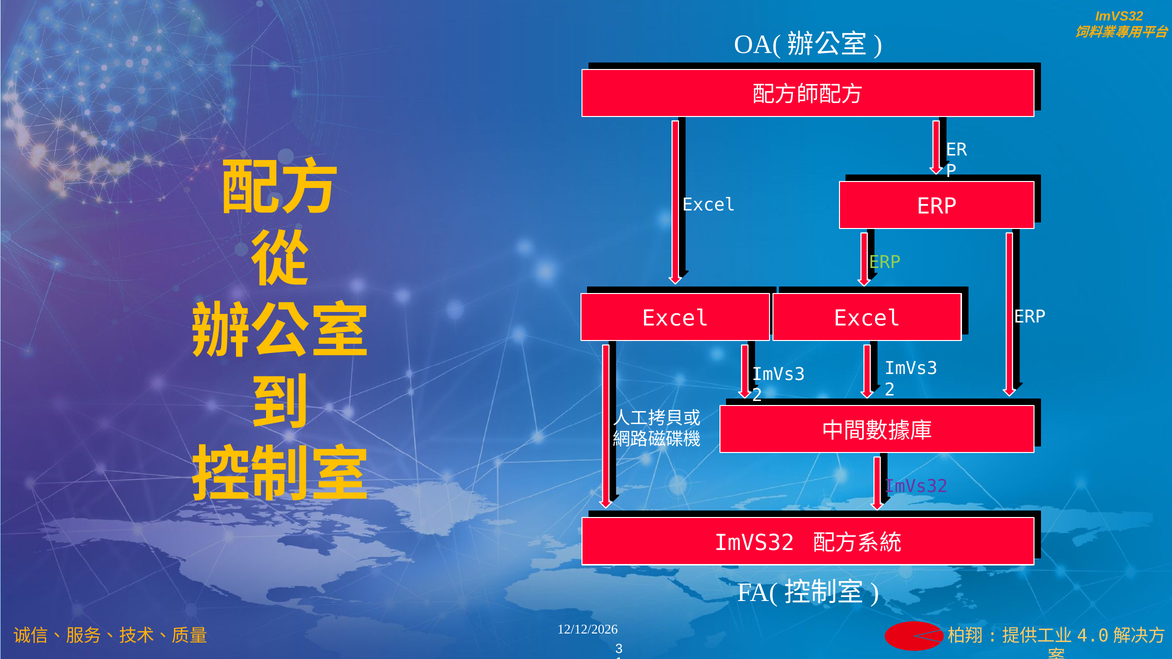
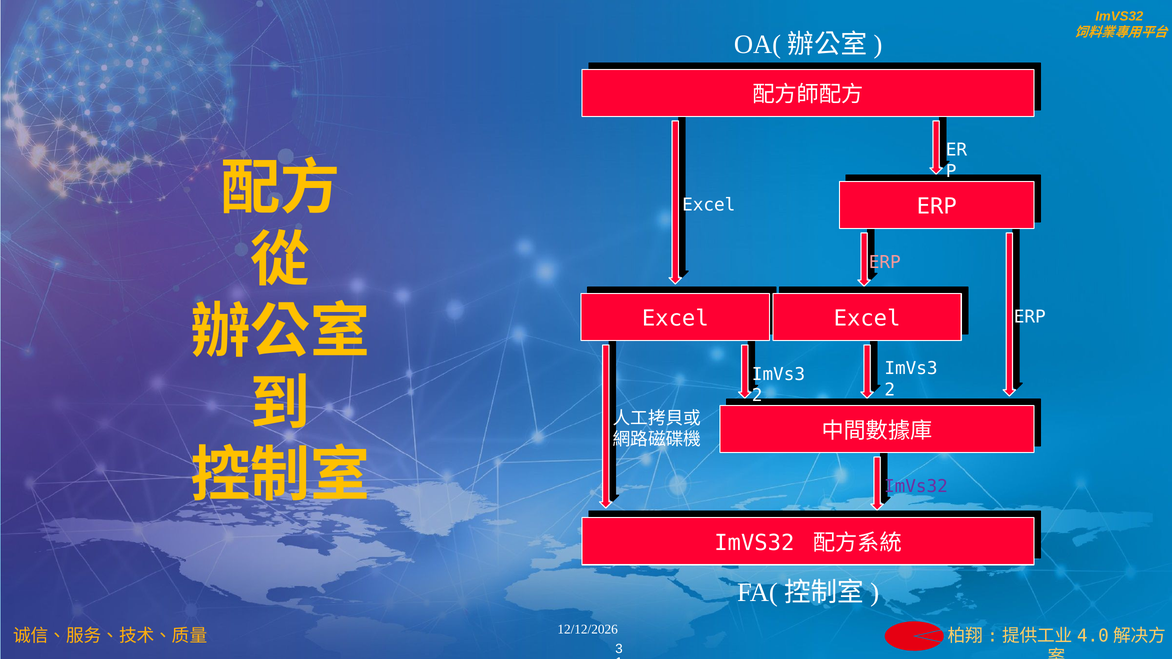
ERP colour: light green -> pink (885, 262)
